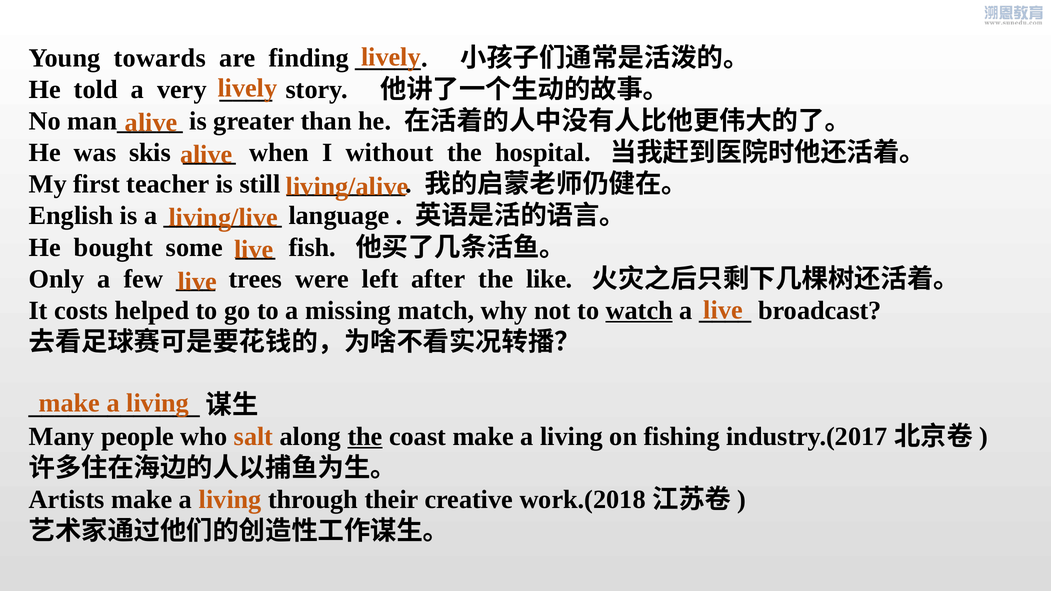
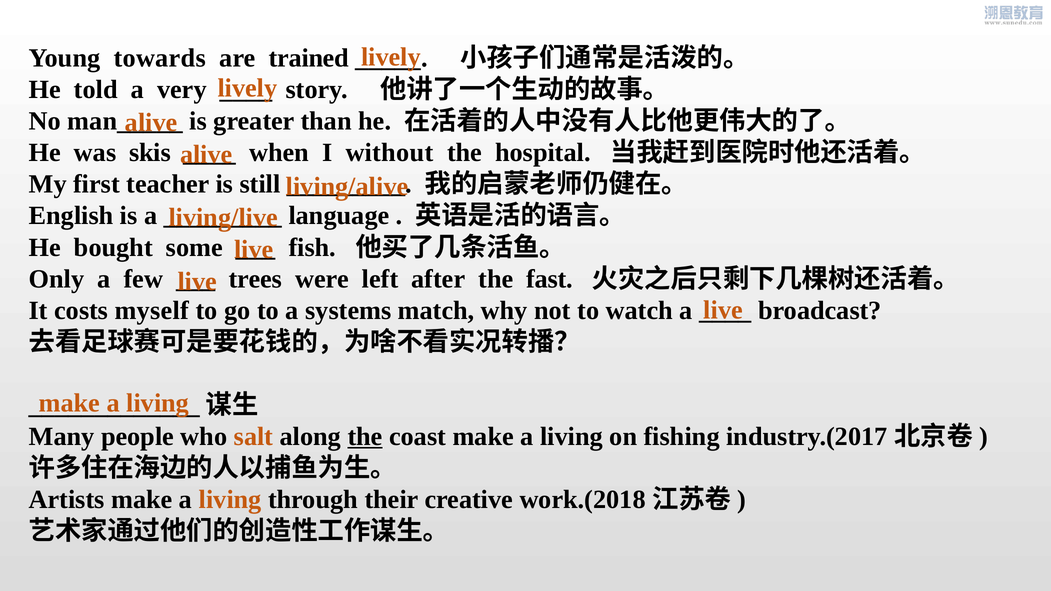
finding: finding -> trained (309, 58)
like: like -> fast (549, 279)
helped: helped -> myself (152, 310)
missing: missing -> systems (348, 310)
watch underline: present -> none (639, 310)
